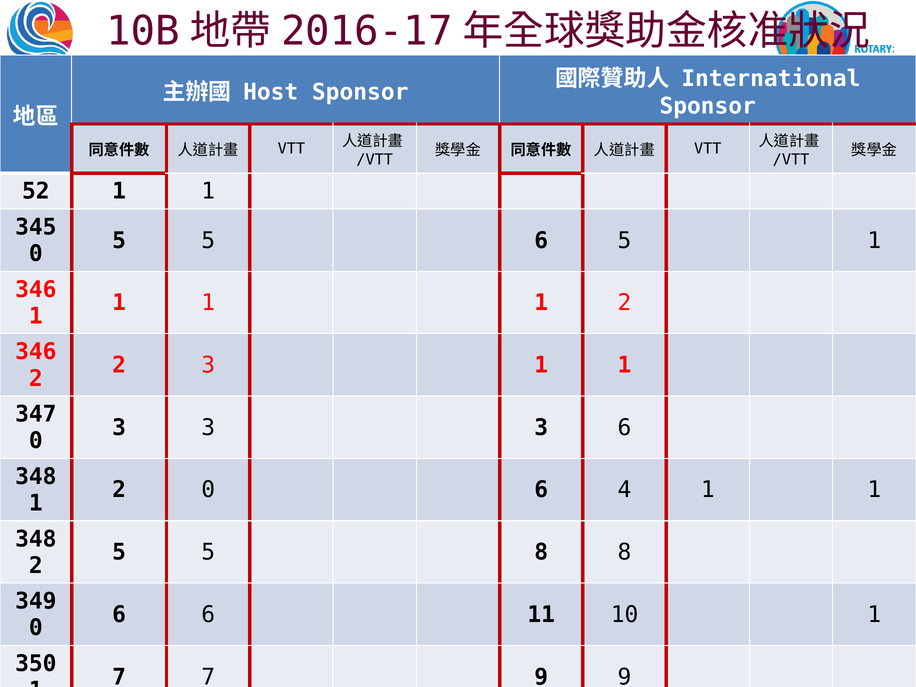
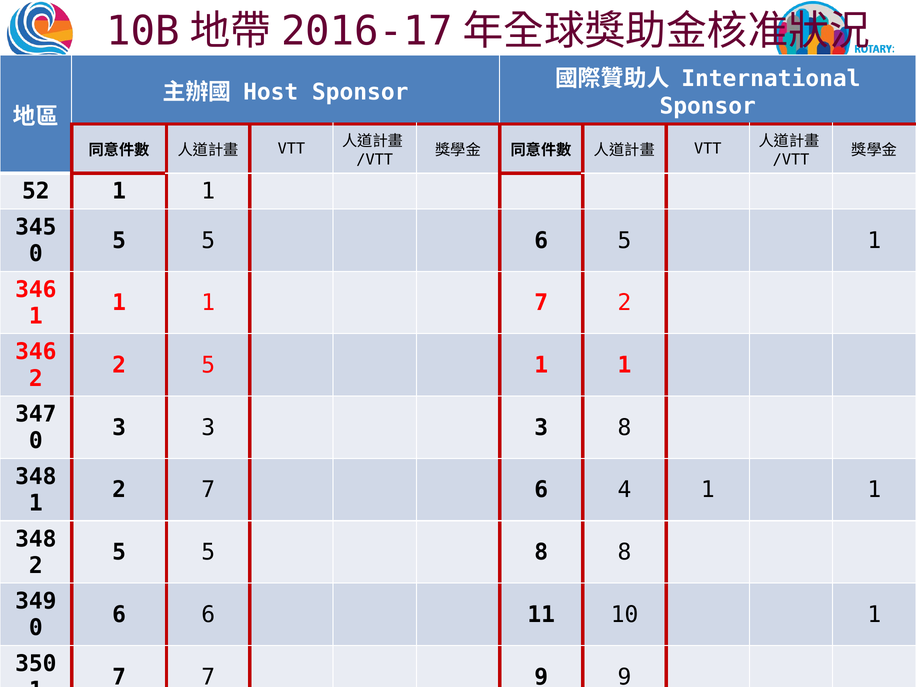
1: 1 -> 7 (541, 303)
3: 3 -> 5 (208, 365)
3 6: 6 -> 8 (625, 428)
2 0: 0 -> 7 (208, 490)
